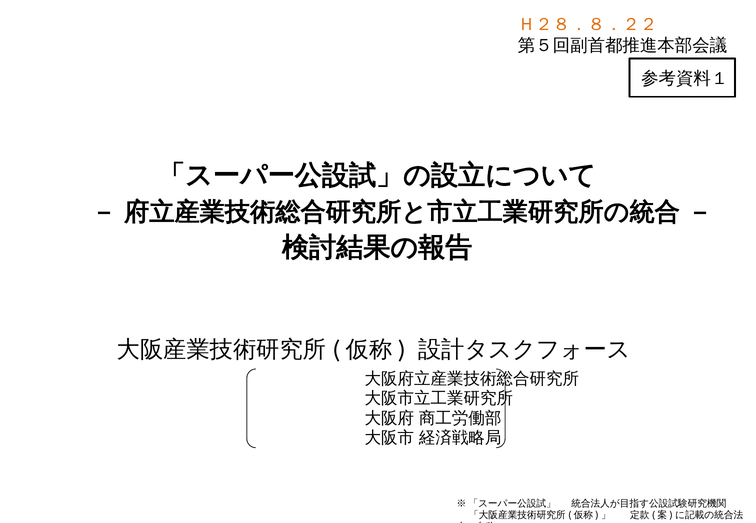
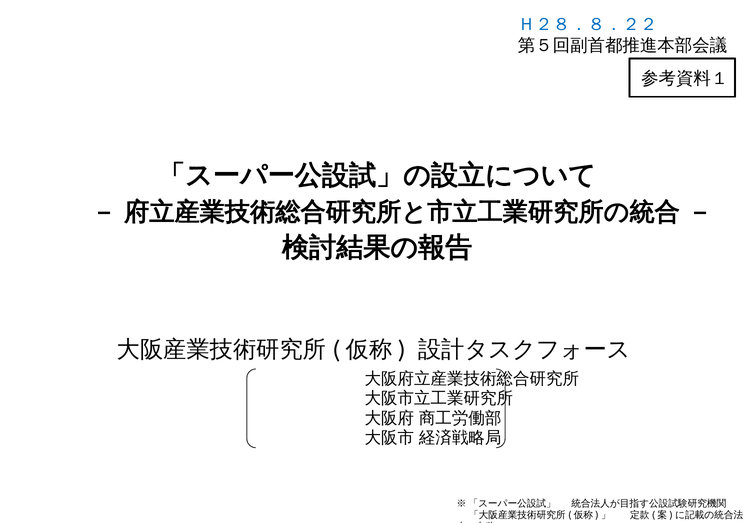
Ｈ２８．８．２２ colour: orange -> blue (588, 24)
